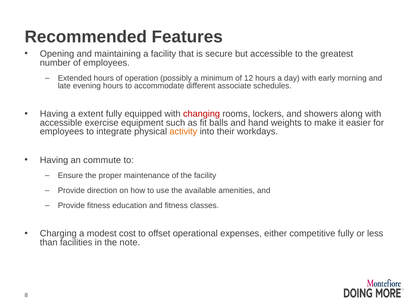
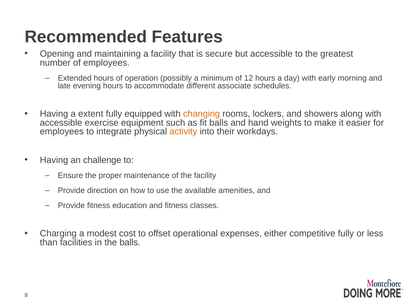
changing colour: red -> orange (202, 114)
commute: commute -> challenge (102, 160)
the note: note -> balls (130, 242)
